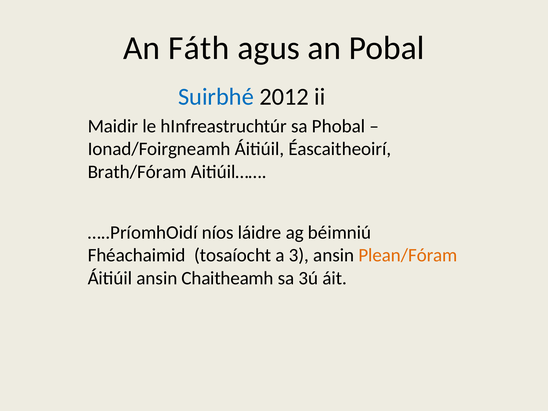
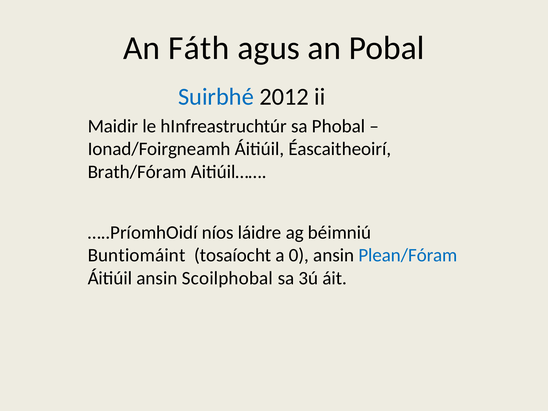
Fhéachaimid: Fhéachaimid -> Buntiomáint (137, 255)
3: 3 -> 0 (299, 255)
Plean/Fóram colour: orange -> blue (408, 255)
Chaitheamh: Chaitheamh -> Scoilphobal (227, 278)
